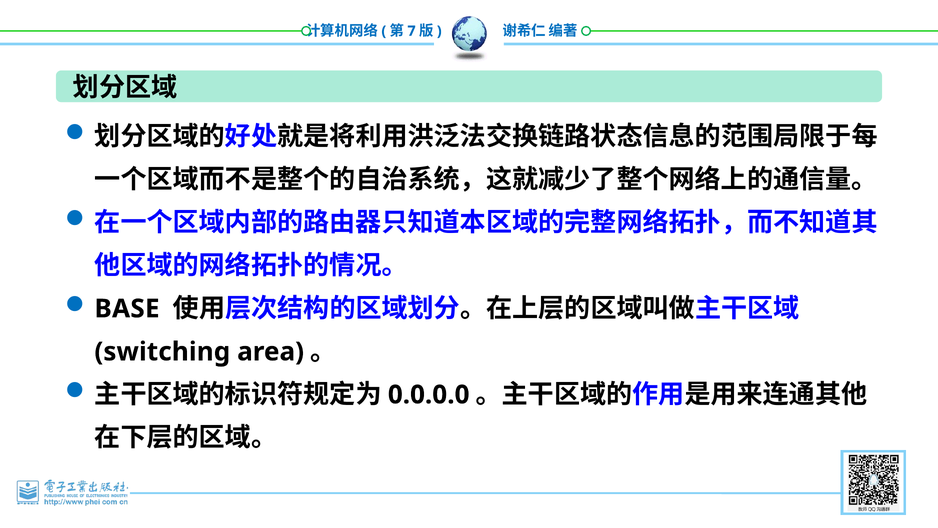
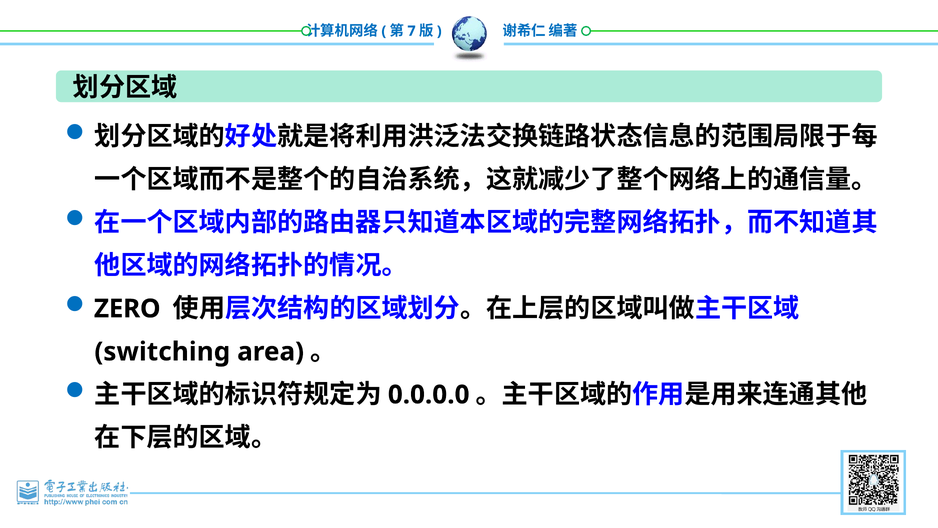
BASE: BASE -> ZERO (127, 309)
